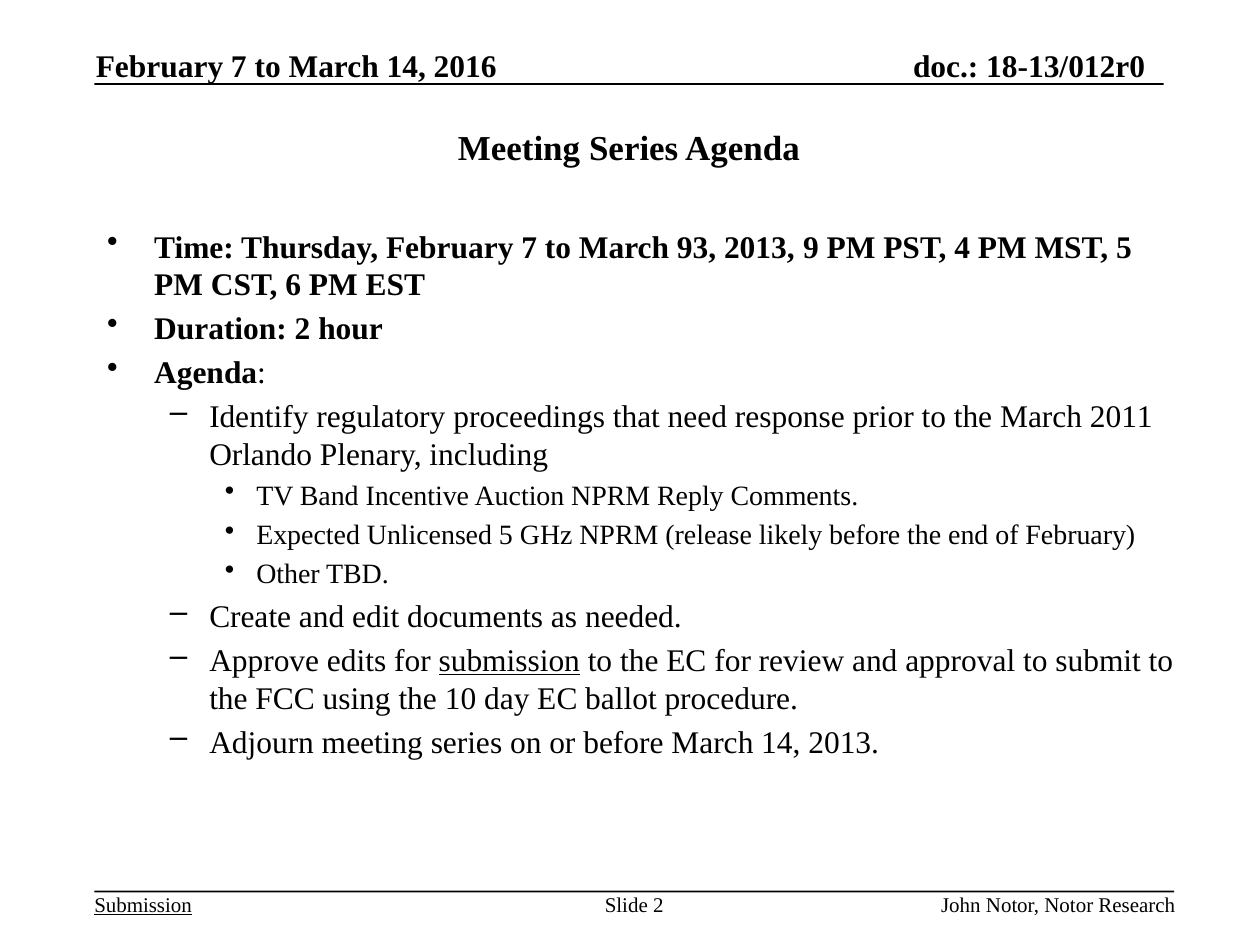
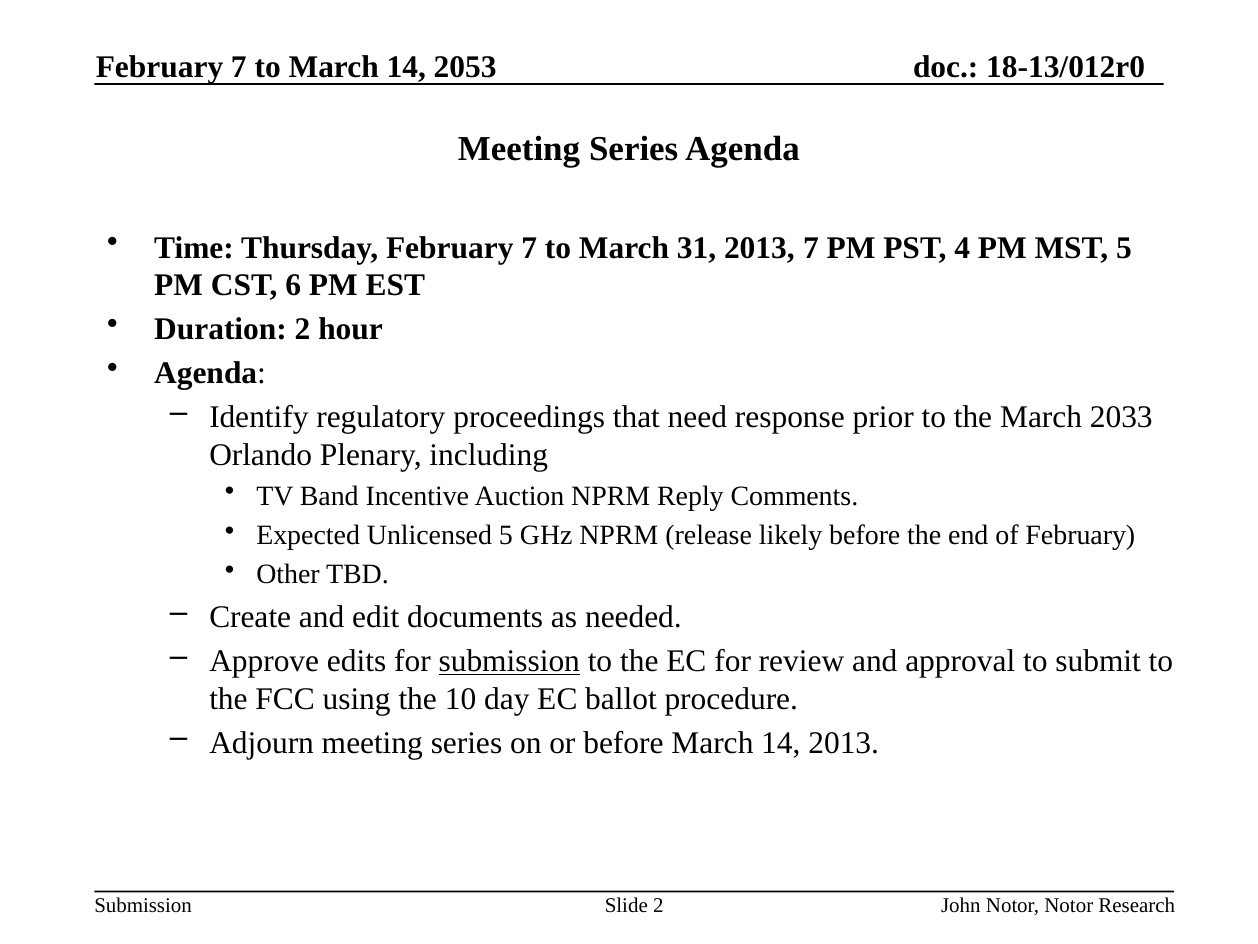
2016: 2016 -> 2053 (465, 67)
93: 93 -> 31 (697, 248)
2013 9: 9 -> 7 (811, 248)
2011: 2011 -> 2033 (1121, 417)
Submission underline: present -> none (143, 905)
